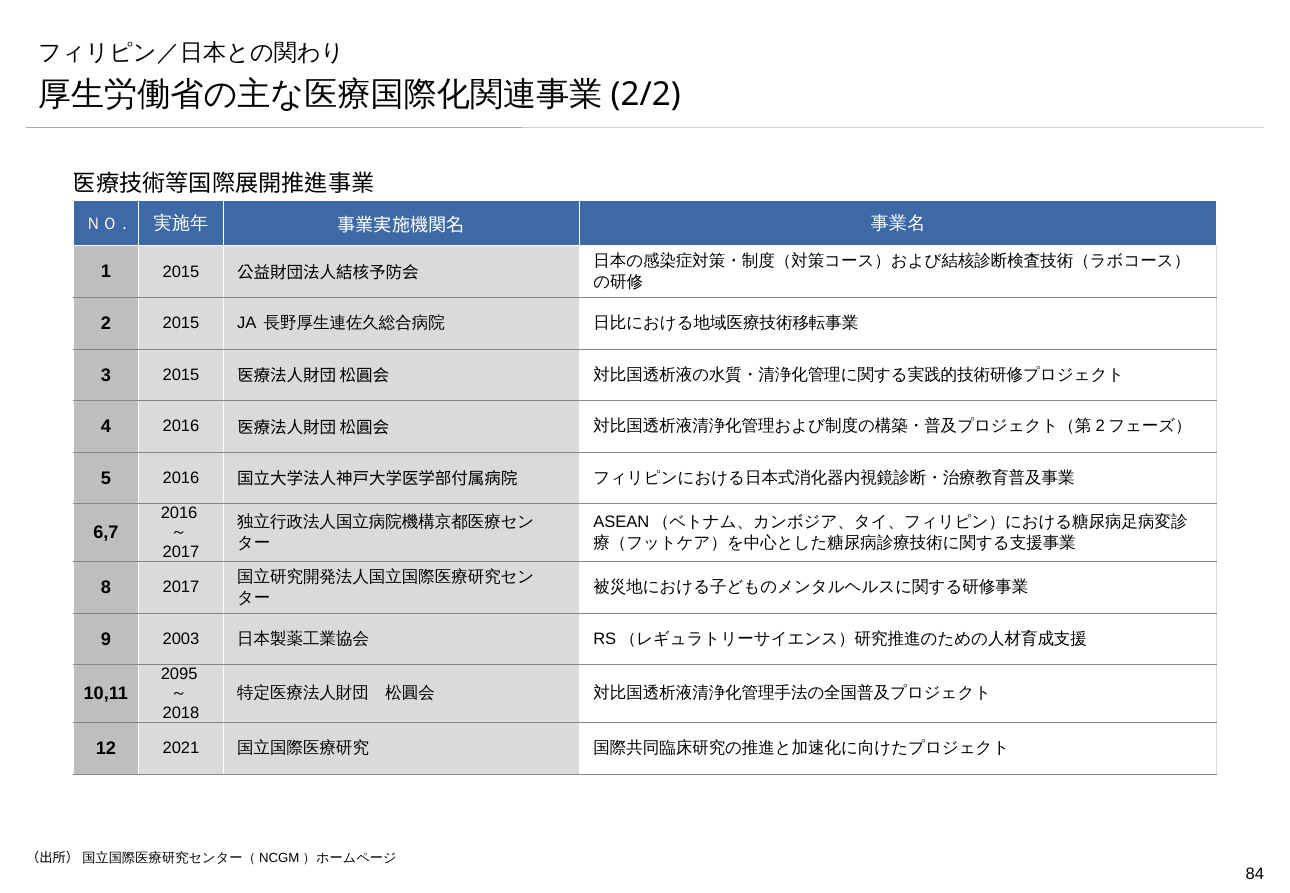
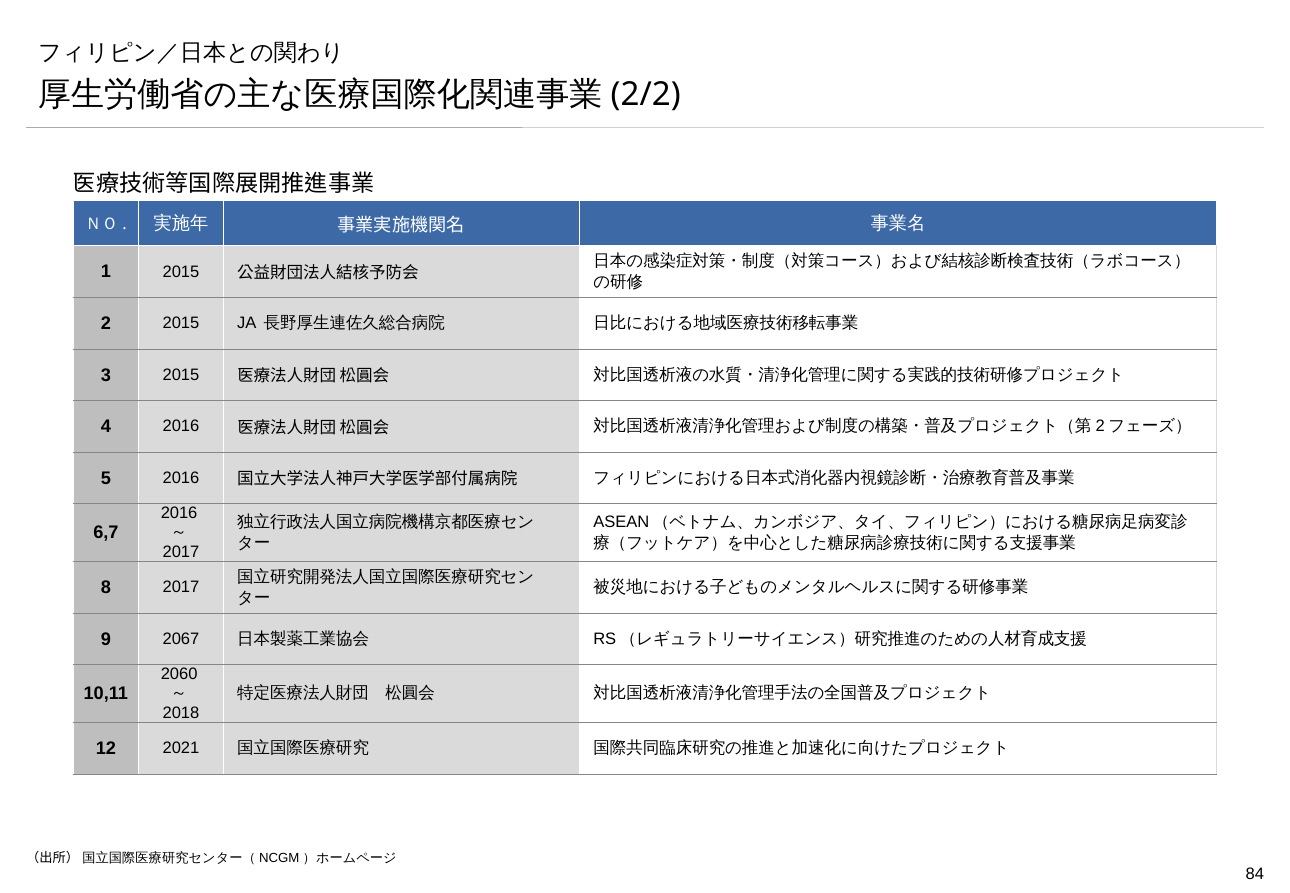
2003: 2003 -> 2067 (181, 639)
2095: 2095 -> 2060 (179, 674)
